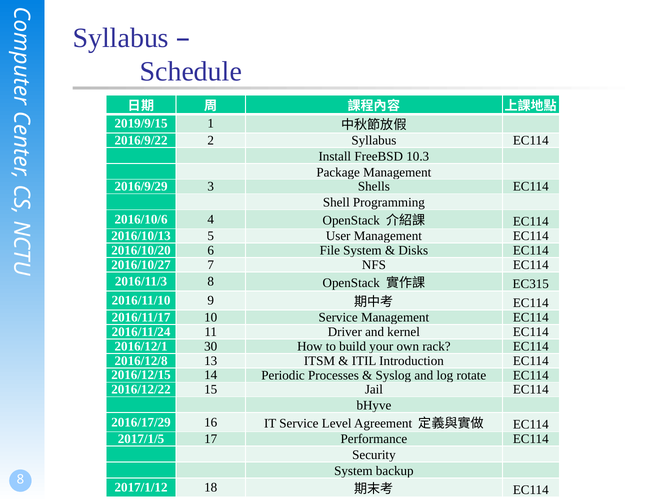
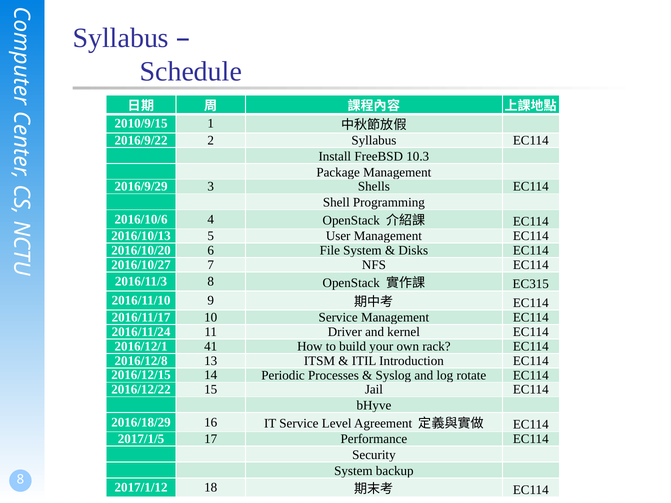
2019/9/15: 2019/9/15 -> 2010/9/15 (141, 124)
30: 30 -> 41 (211, 346)
2016/17/29: 2016/17/29 -> 2016/18/29 (141, 422)
